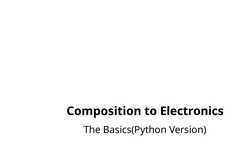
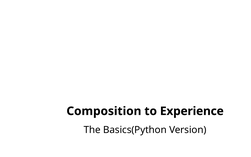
Electronics: Electronics -> Experience (192, 111)
